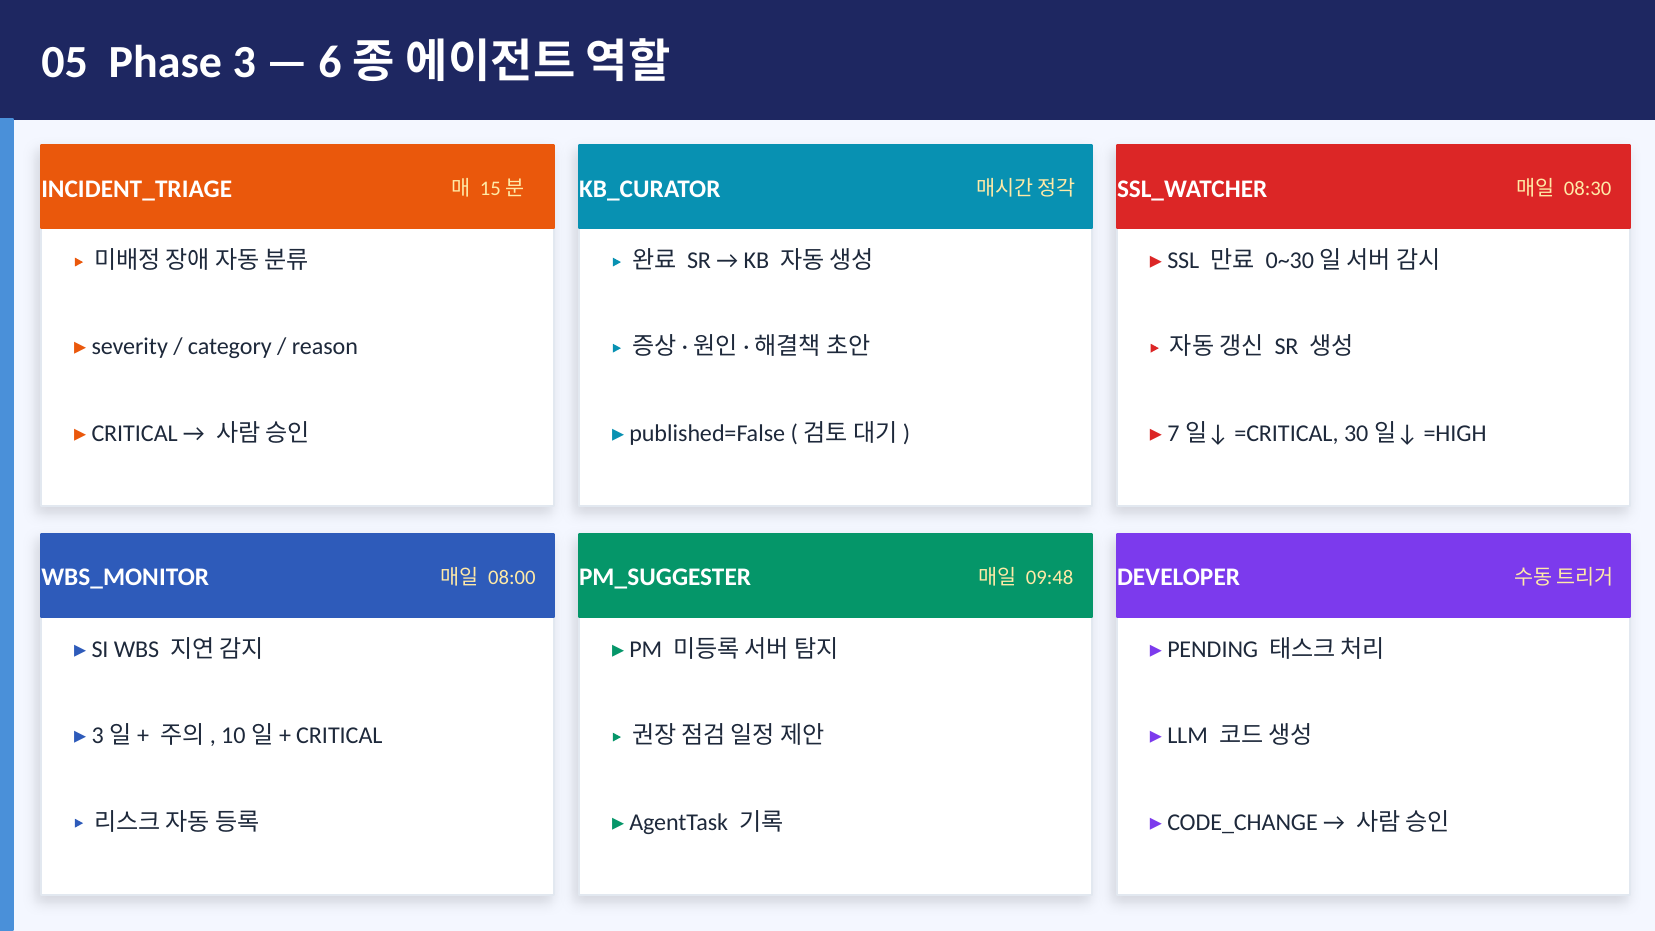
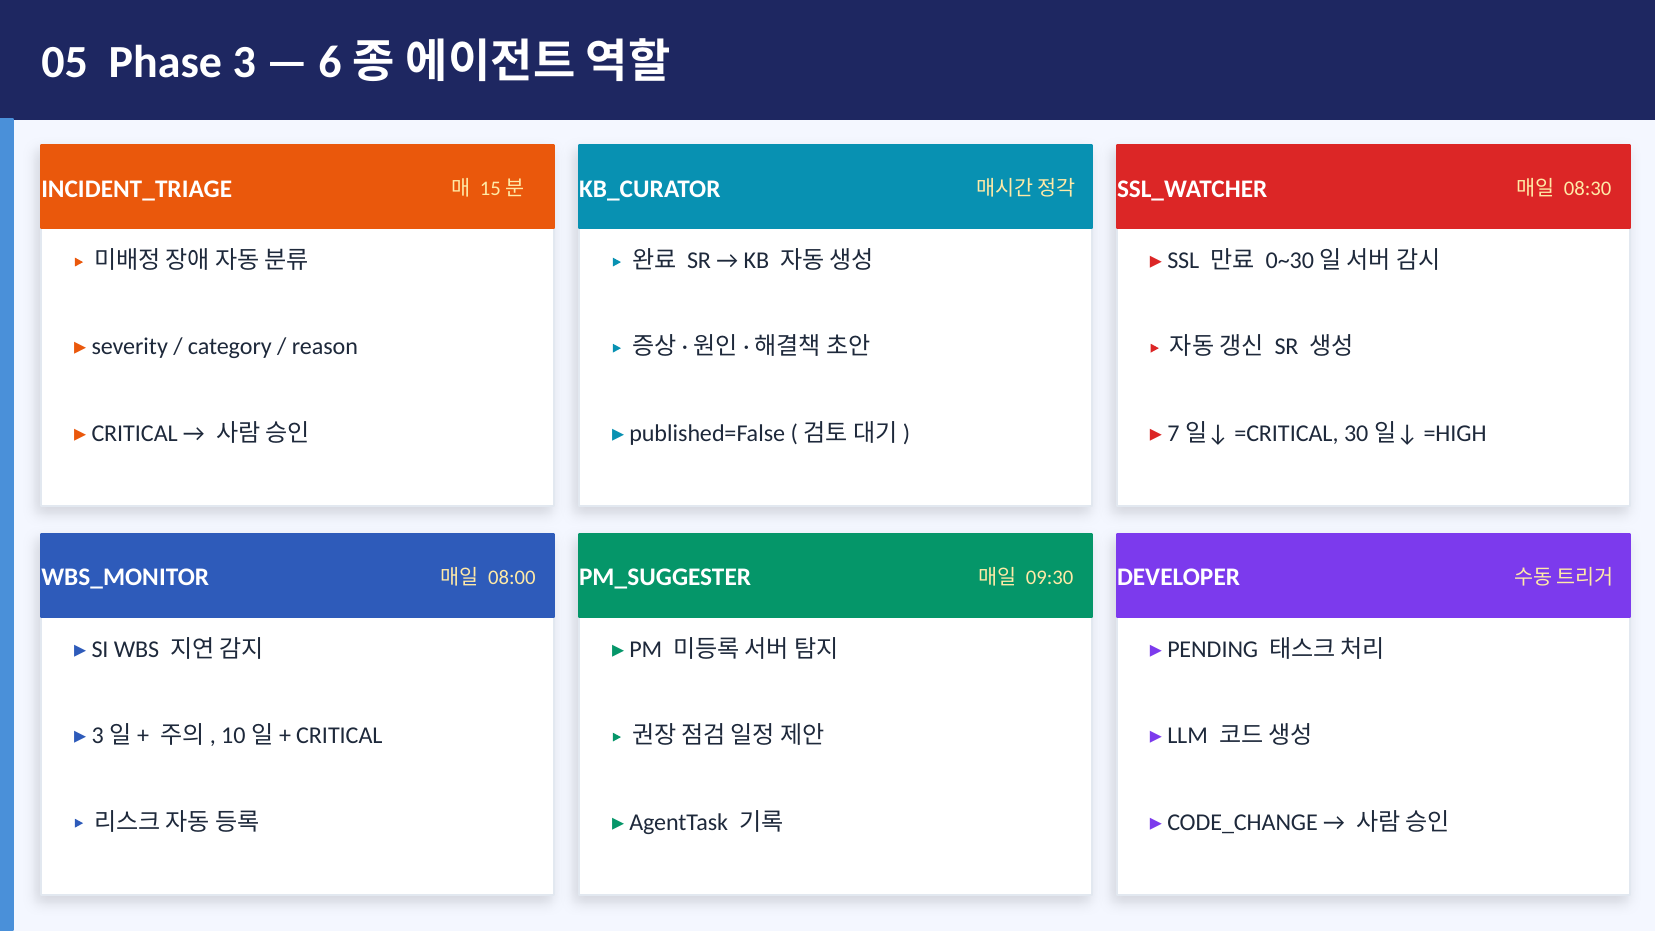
09:48: 09:48 -> 09:30 (1050, 577)
